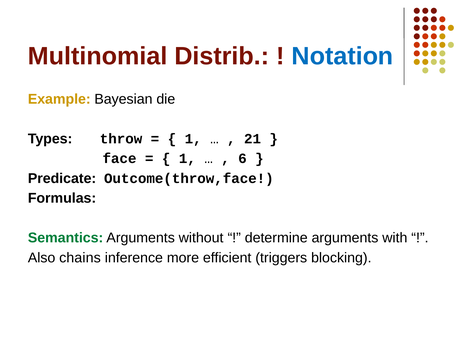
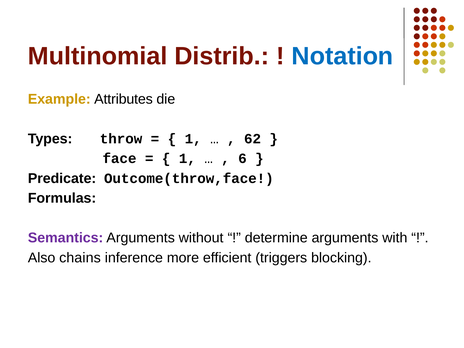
Bayesian: Bayesian -> Attributes (123, 99)
21: 21 -> 62 (253, 139)
Semantics colour: green -> purple (66, 238)
